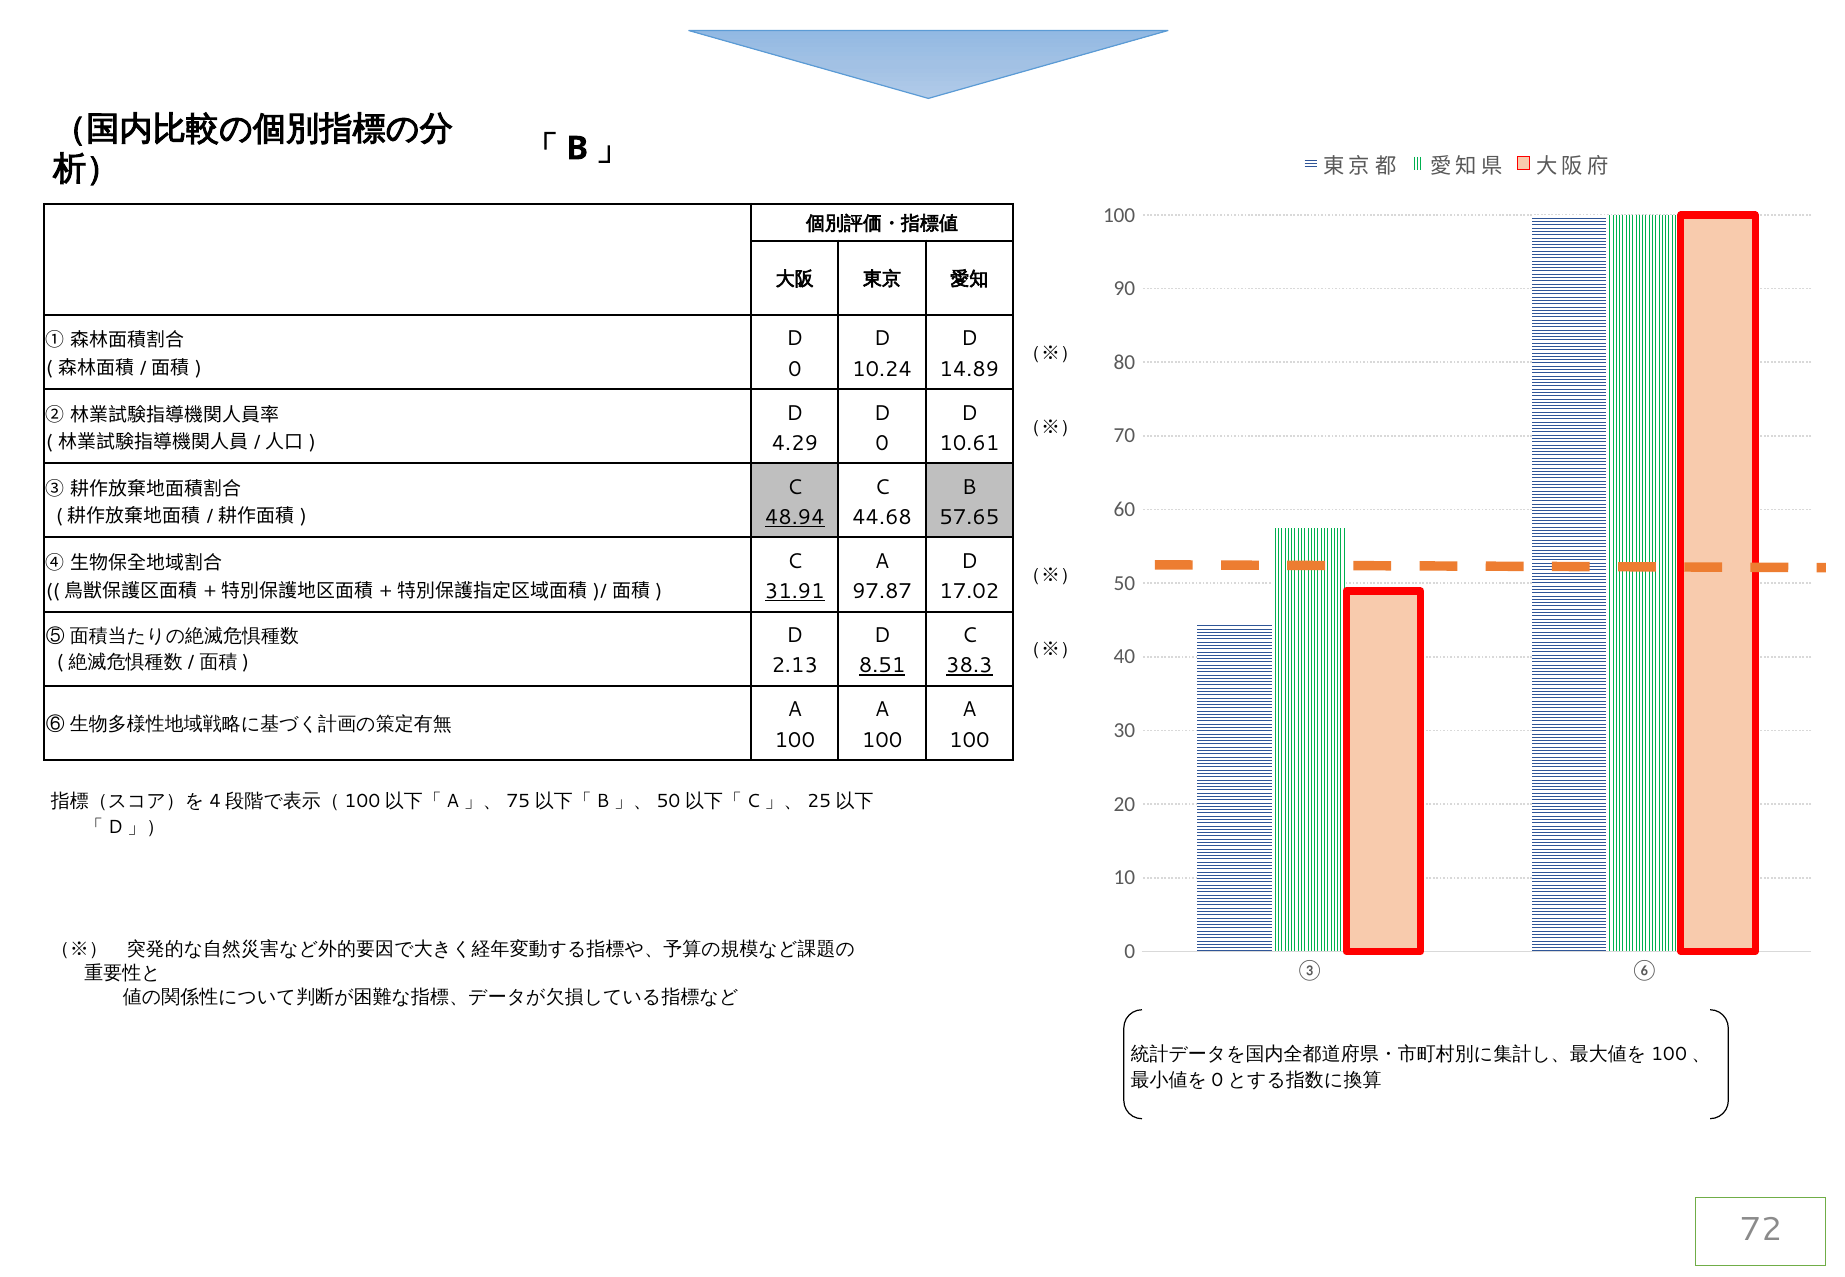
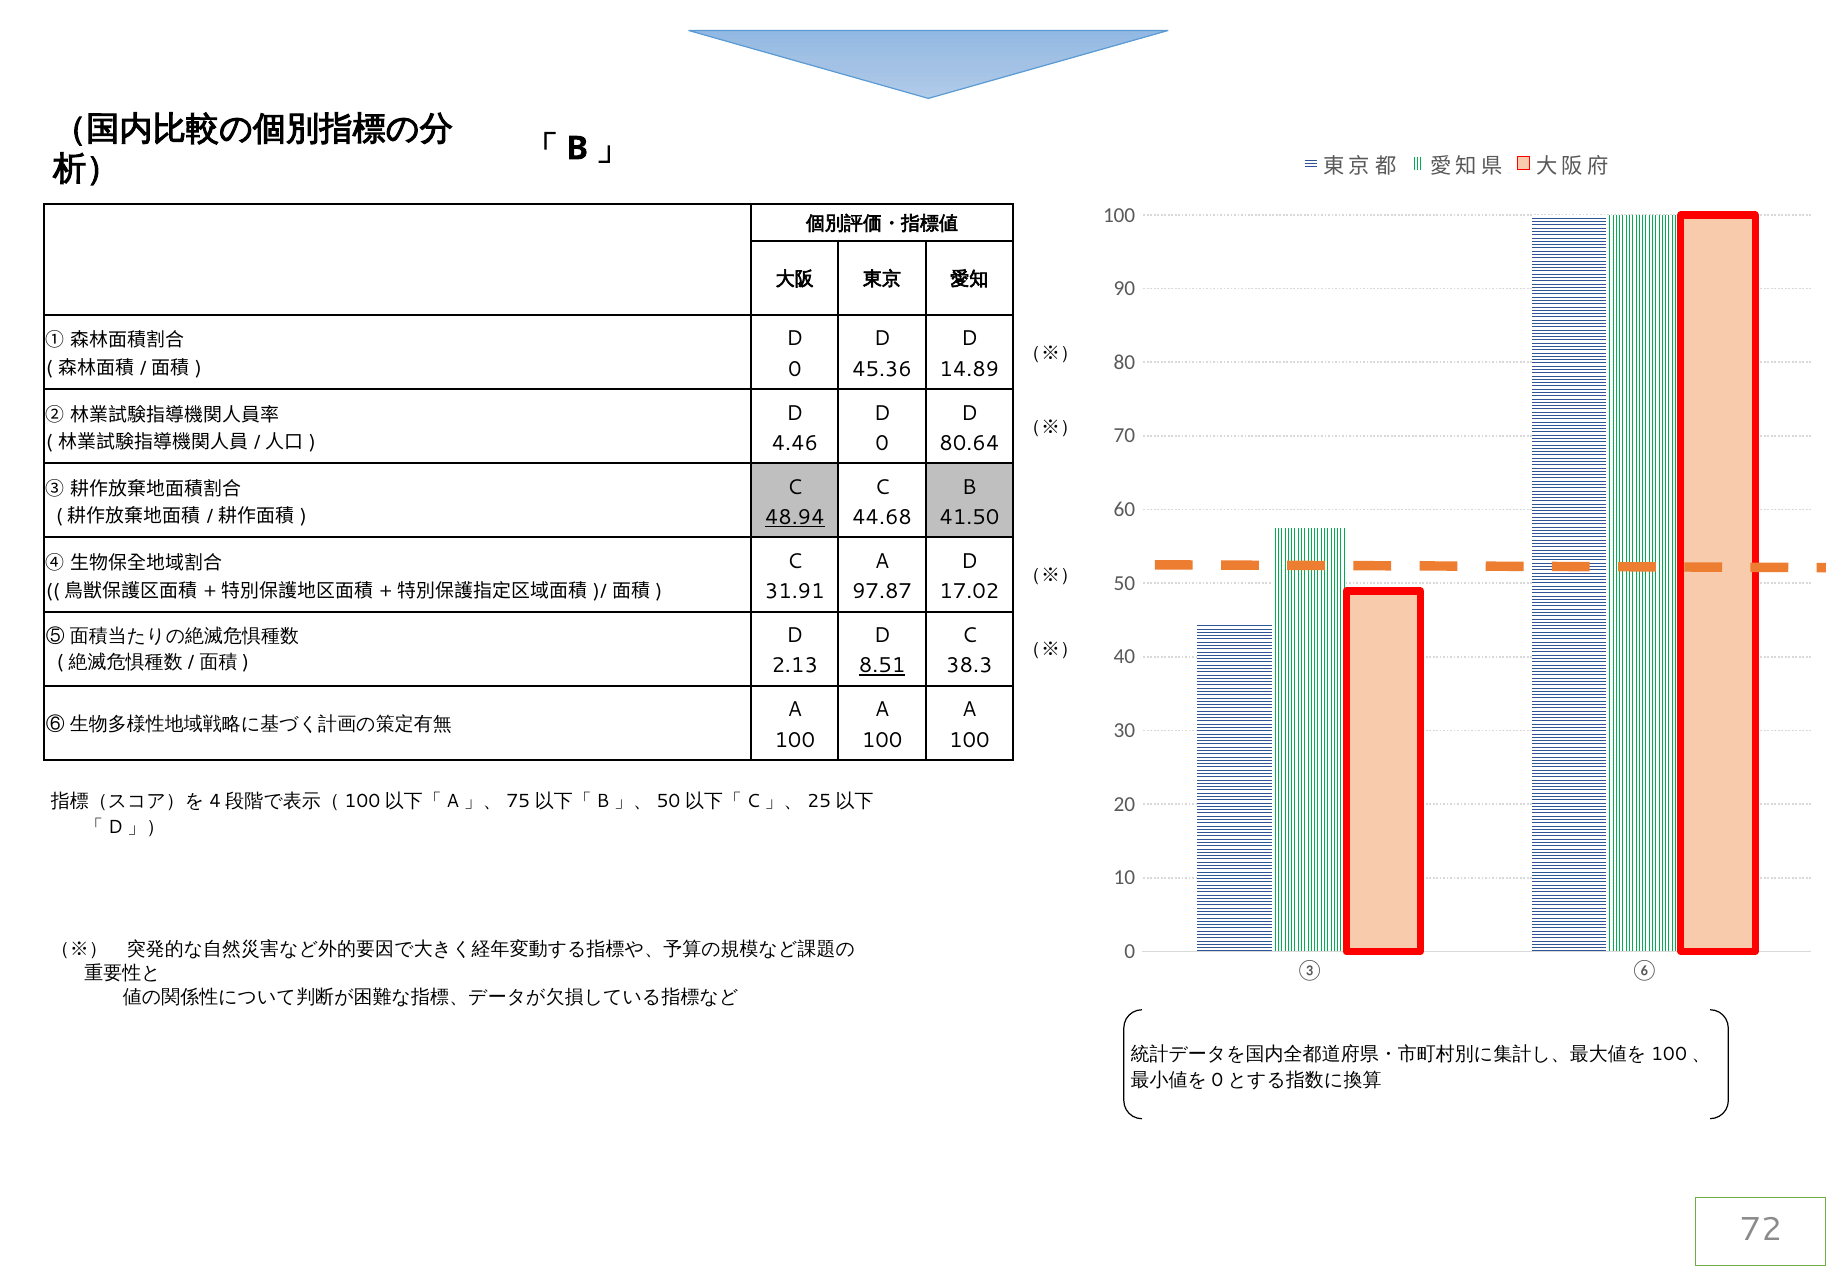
10.24: 10.24 -> 45.36 (882, 369)
4.29: 4.29 -> 4.46 (795, 443)
10.61: 10.61 -> 80.64 (969, 443)
57.65: 57.65 -> 41.50 (969, 518)
31.91 underline: present -> none (795, 592)
38.3 underline: present -> none (969, 666)
